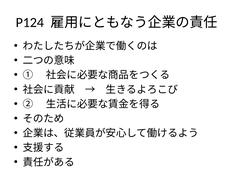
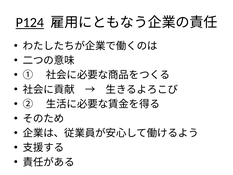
P124 underline: none -> present (30, 23)
